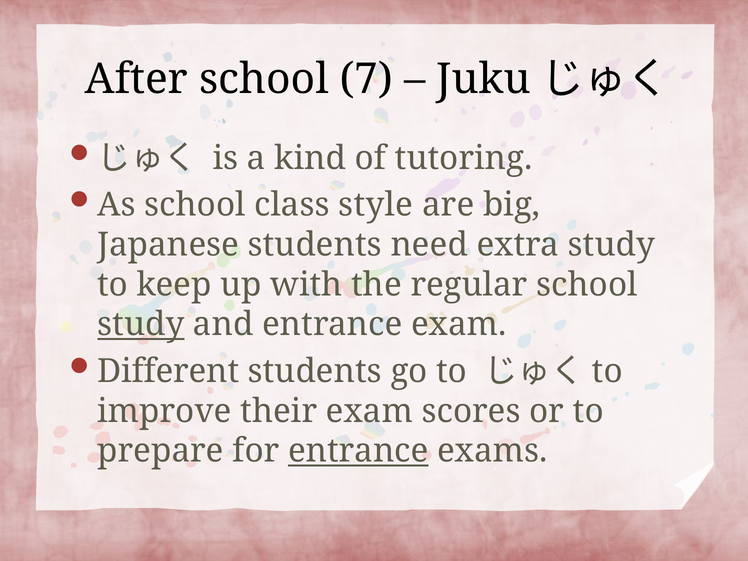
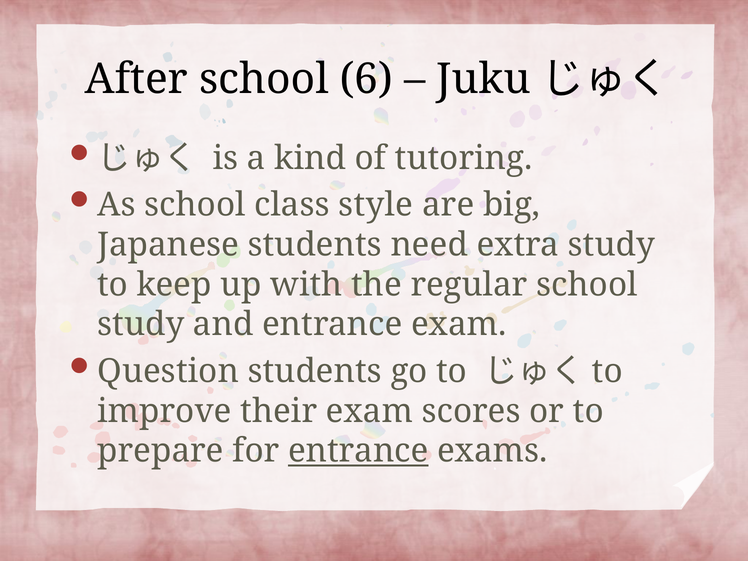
7: 7 -> 6 (366, 79)
study underline: present -> none (141, 325)
Different: Different -> Question (168, 371)
